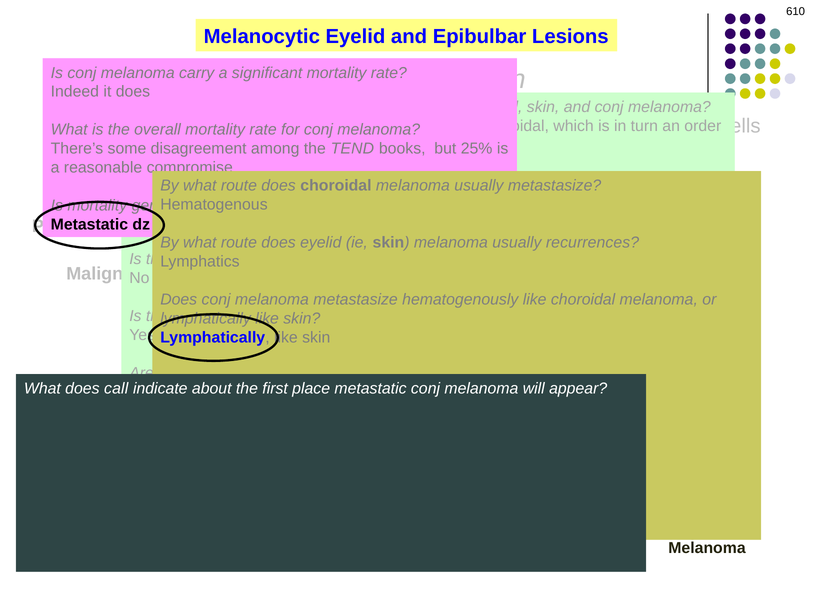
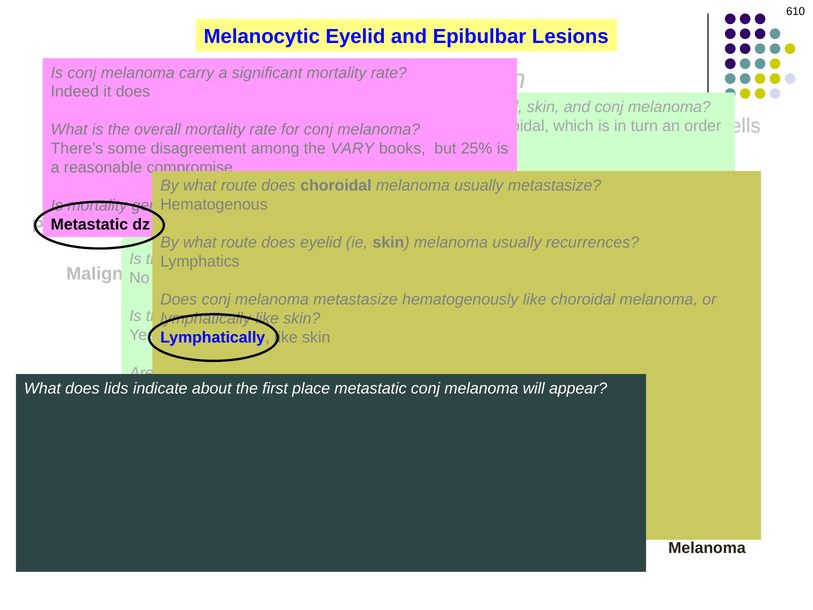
the TEND: TEND -> VARY (352, 149)
call: call -> lids (116, 388)
